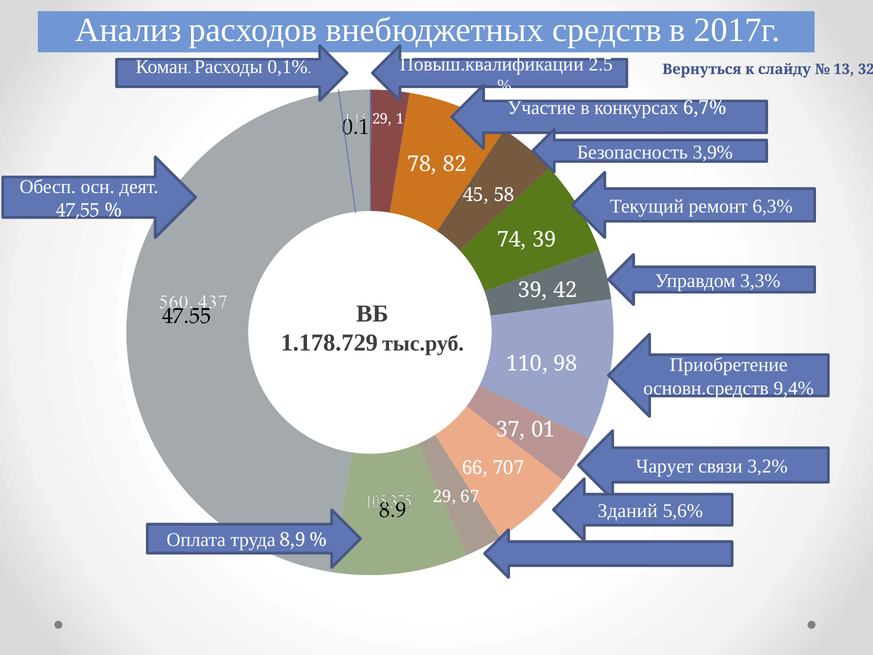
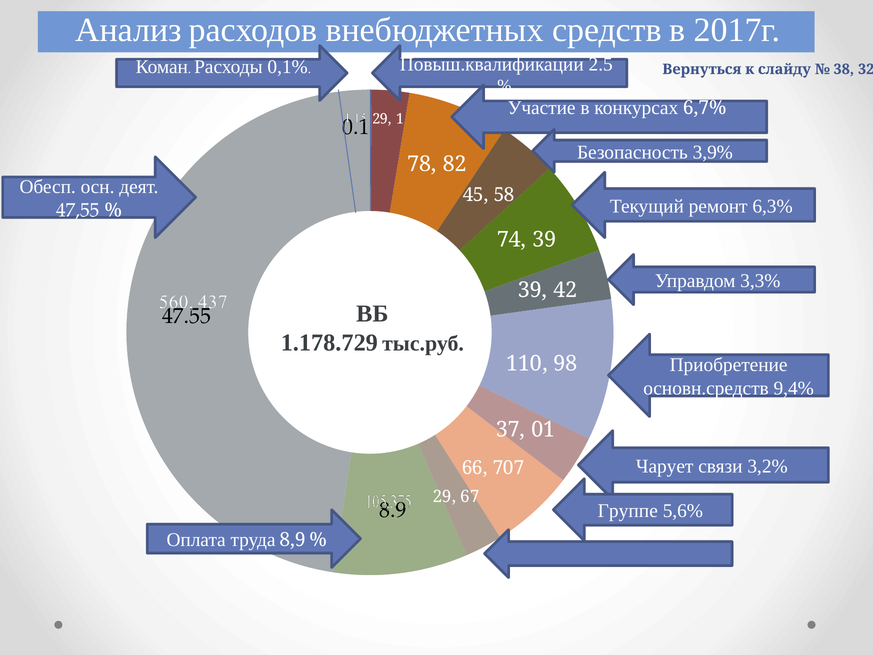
13: 13 -> 38 (844, 69)
Зданий: Зданий -> Группе (628, 511)
